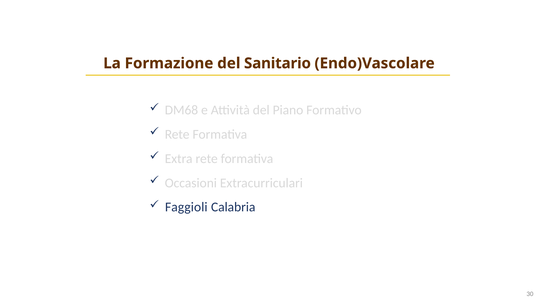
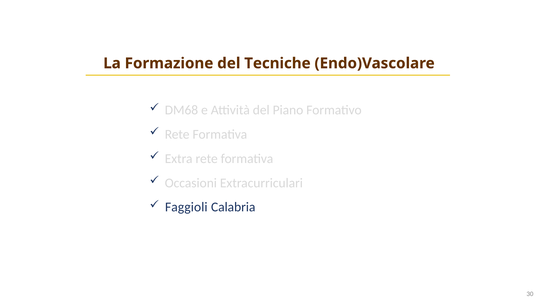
Sanitario: Sanitario -> Tecniche (277, 63)
